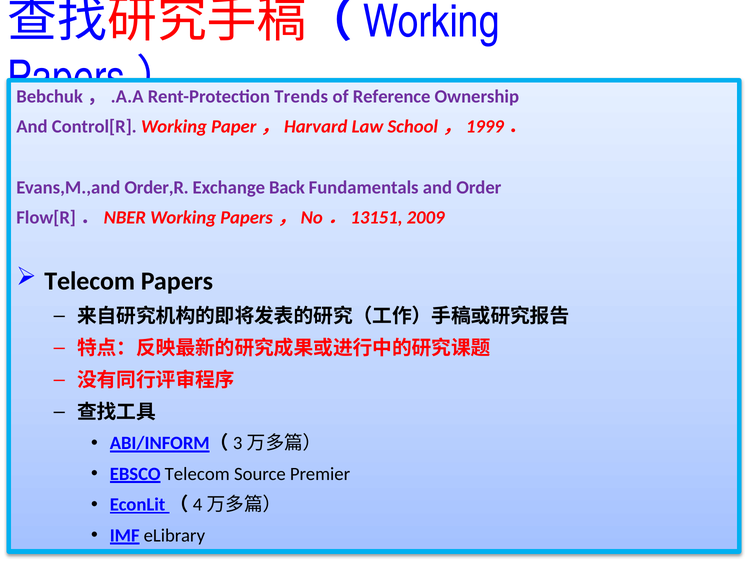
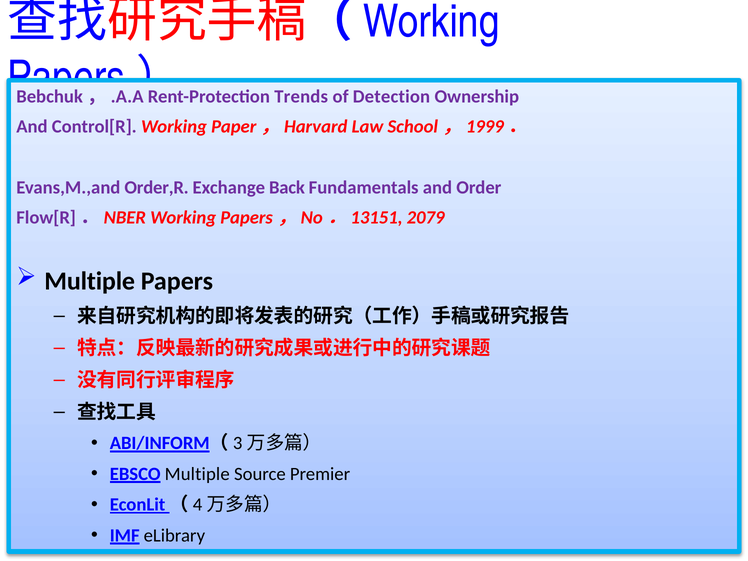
Reference: Reference -> Detection (391, 96)
2009: 2009 -> 2079 (426, 218)
Telecom: Telecom -> Multiple (90, 281)
EBSCO Telecom: Telecom -> Multiple (197, 474)
